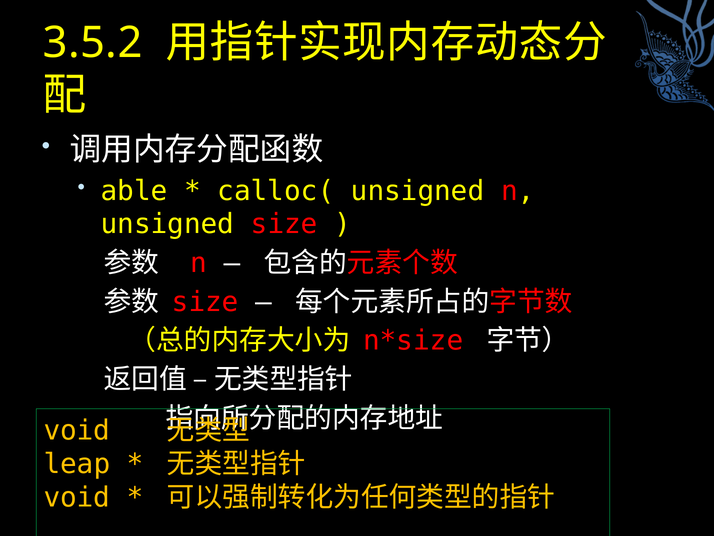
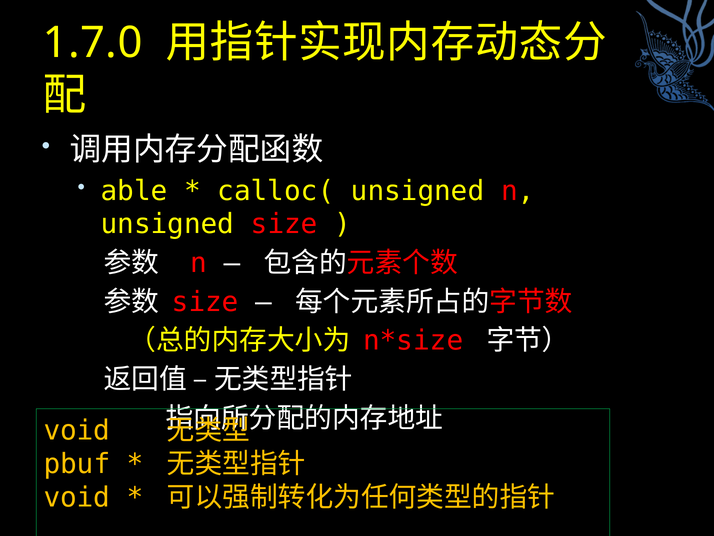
3.5.2: 3.5.2 -> 1.7.0 (93, 43)
leap: leap -> pbuf (77, 464)
